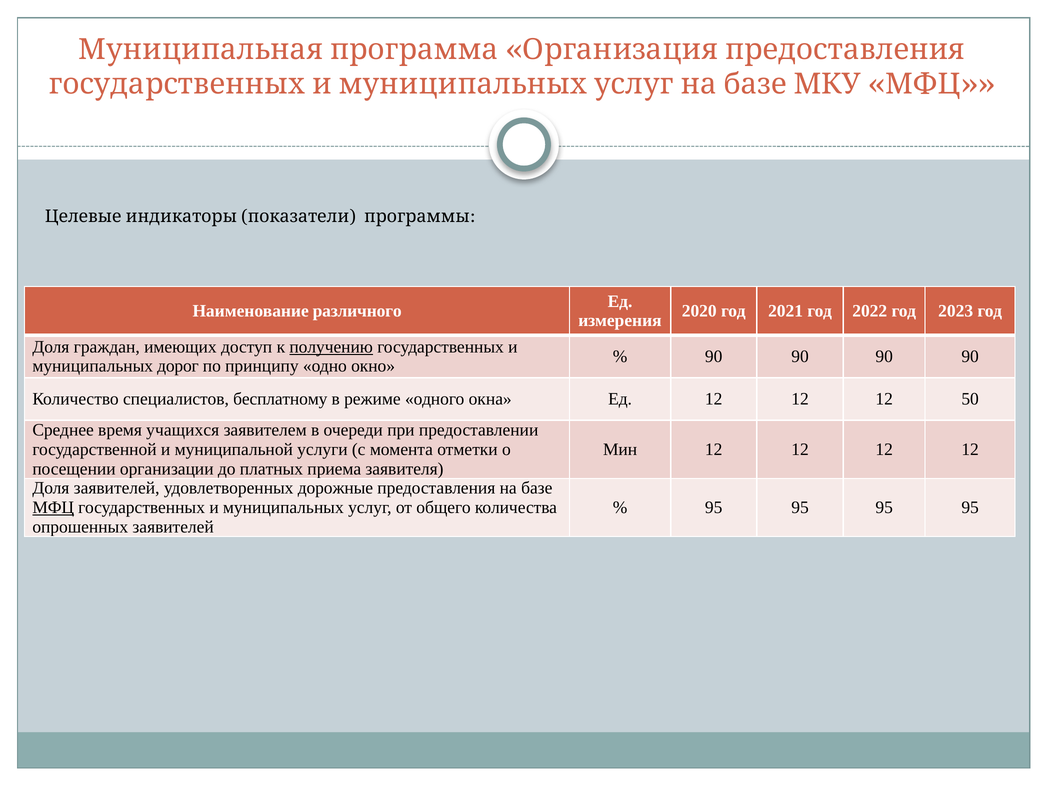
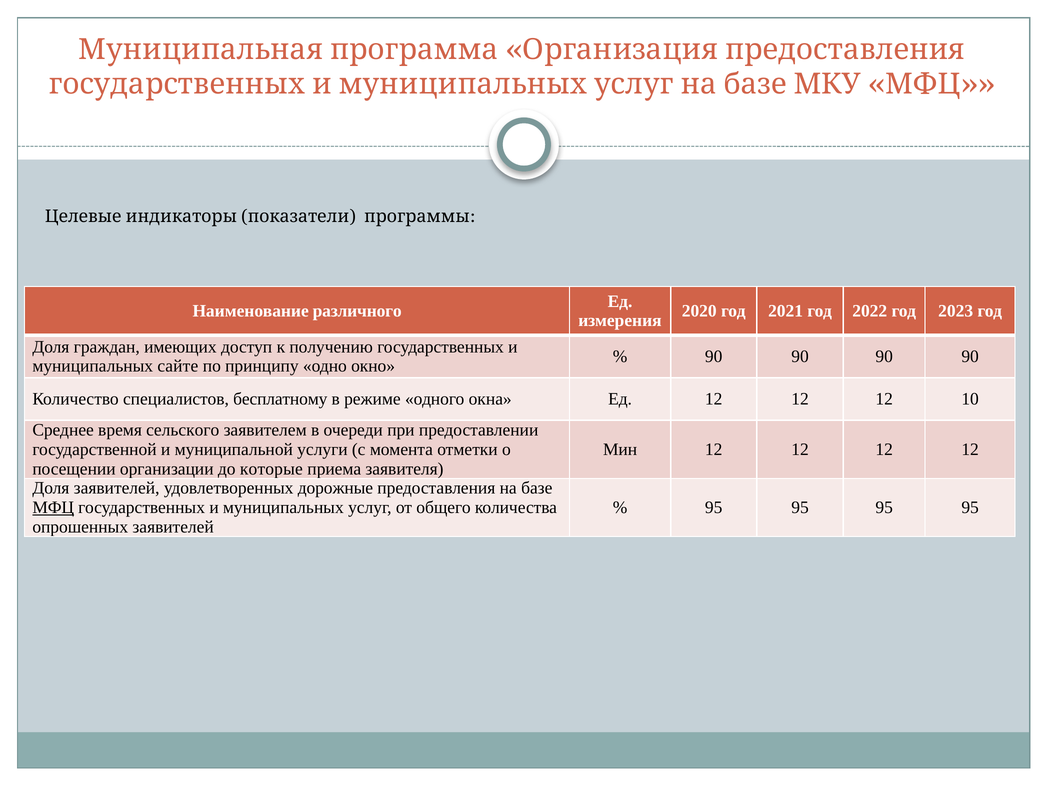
получению underline: present -> none (331, 347)
дорог: дорог -> сайте (178, 366)
50: 50 -> 10 (970, 399)
учащихся: учащихся -> сельского (183, 430)
платных: платных -> которые (271, 469)
